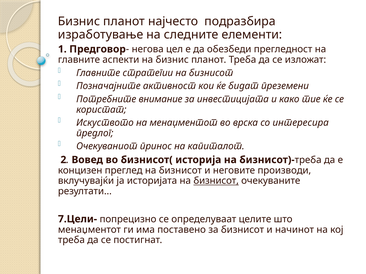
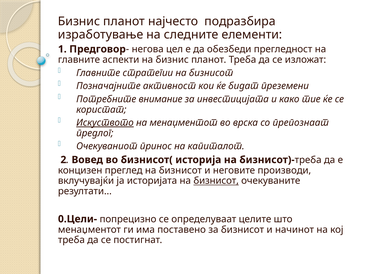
Искуството underline: none -> present (105, 123)
интересира: интересира -> препознаат (301, 123)
7.Цели-: 7.Цели- -> 0.Цели- (77, 219)
